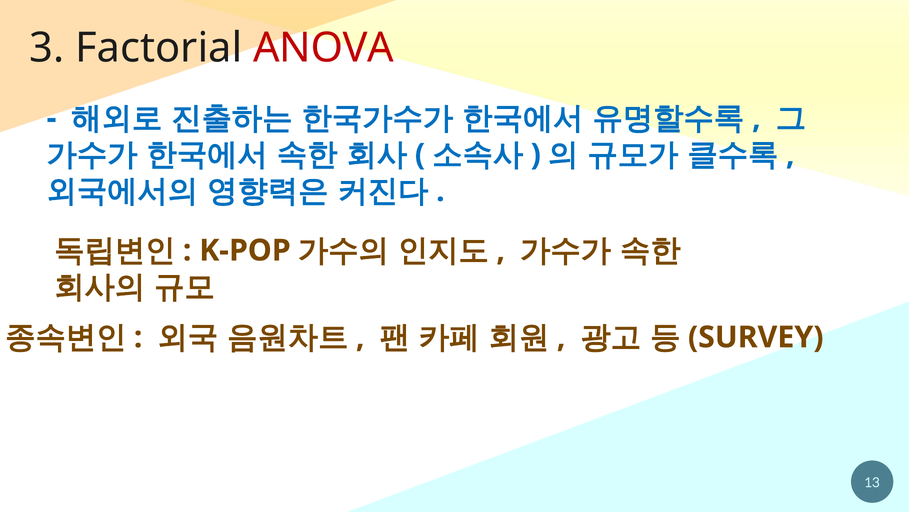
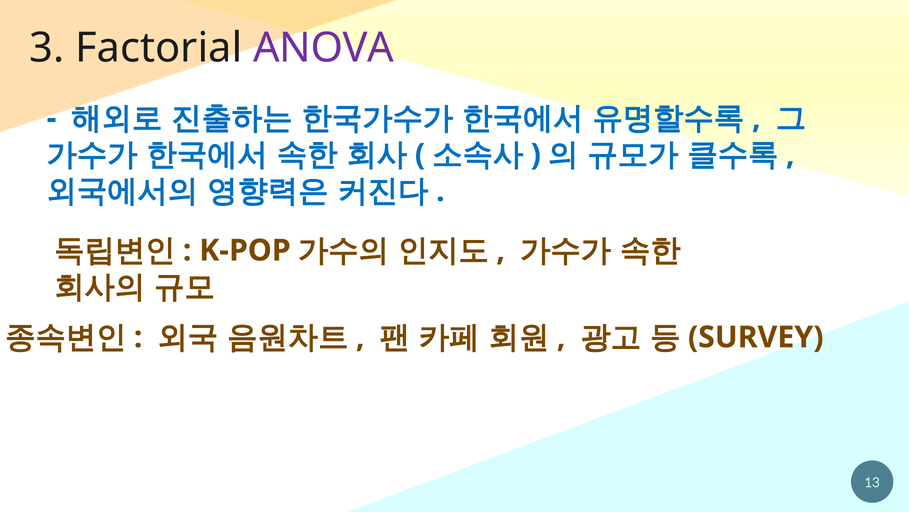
ANOVA colour: red -> purple (323, 48)
